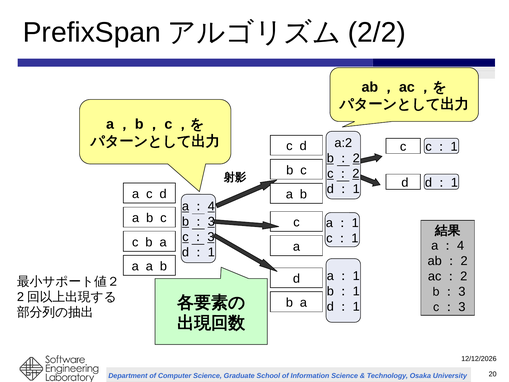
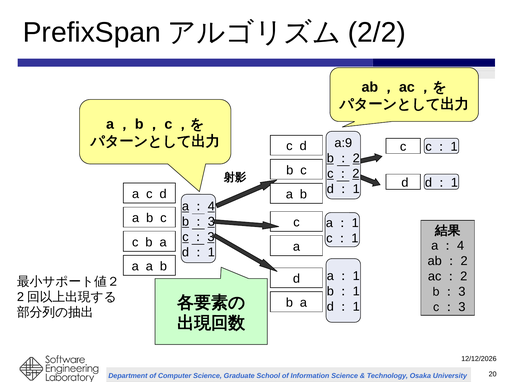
a:2: a:2 -> a:9 (343, 143)
